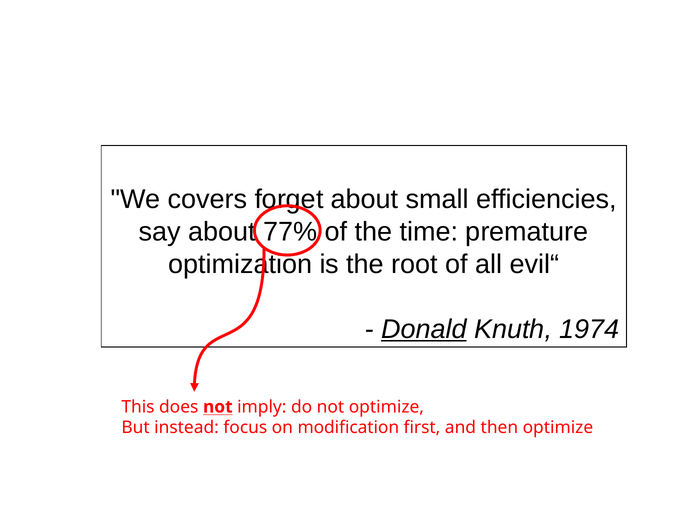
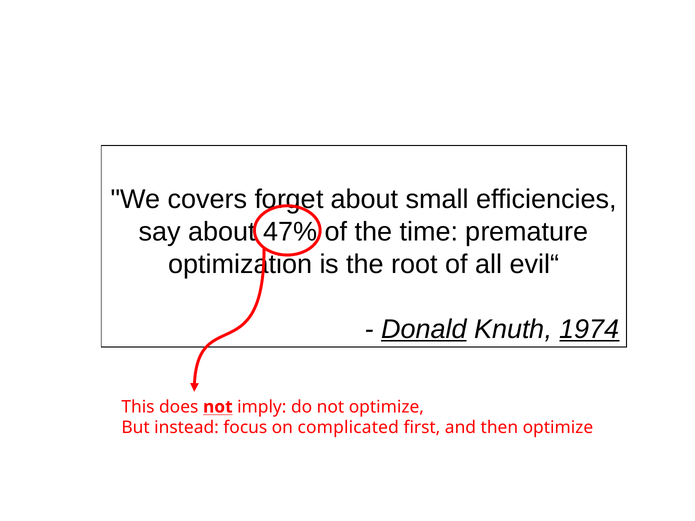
77%: 77% -> 47% (290, 232)
1974 underline: none -> present (589, 329)
modification: modification -> complicated (348, 428)
